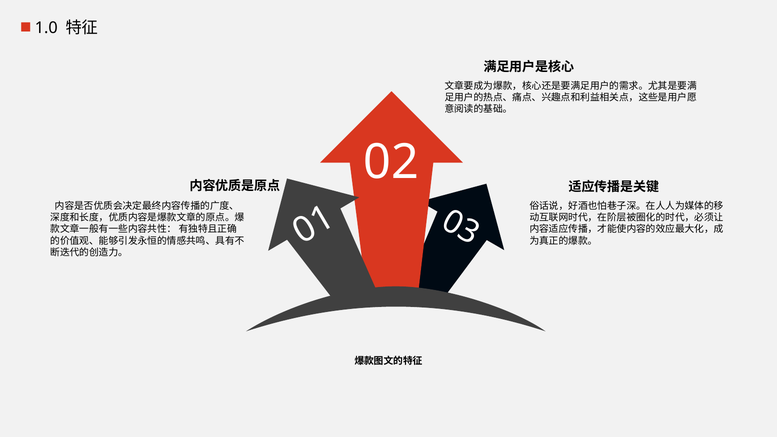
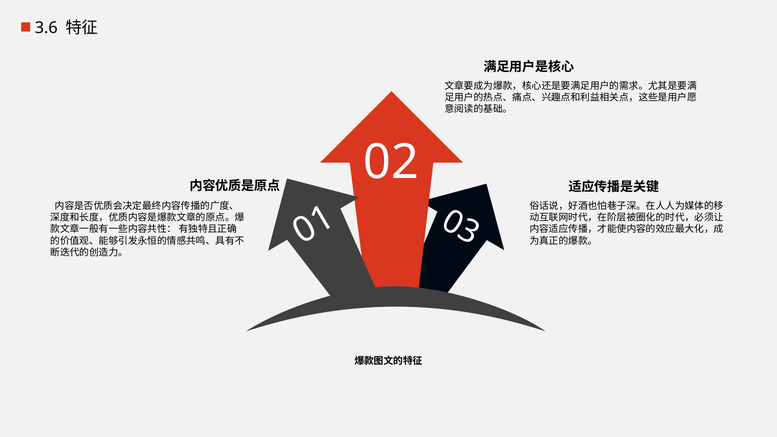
1.0: 1.0 -> 3.6 (46, 28)
